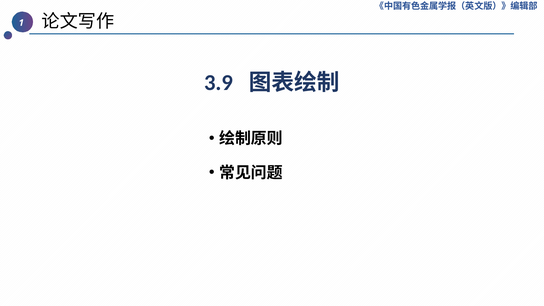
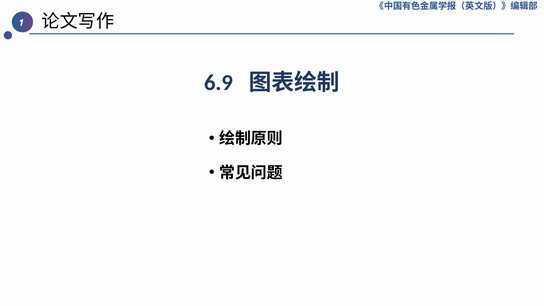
3.9: 3.9 -> 6.9 (219, 83)
